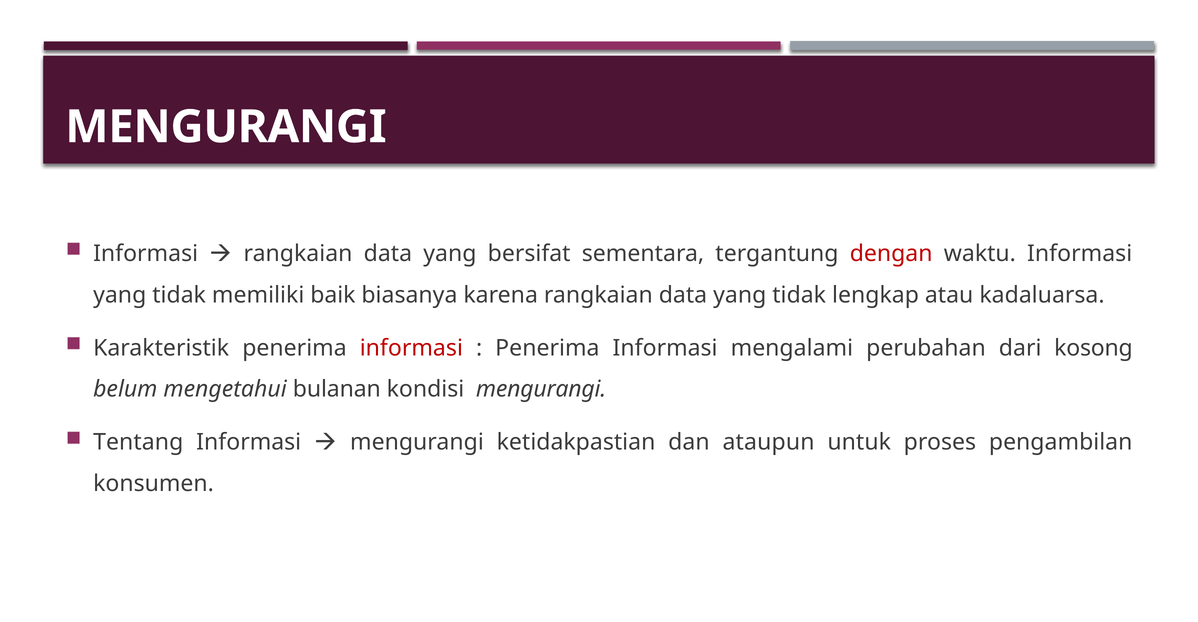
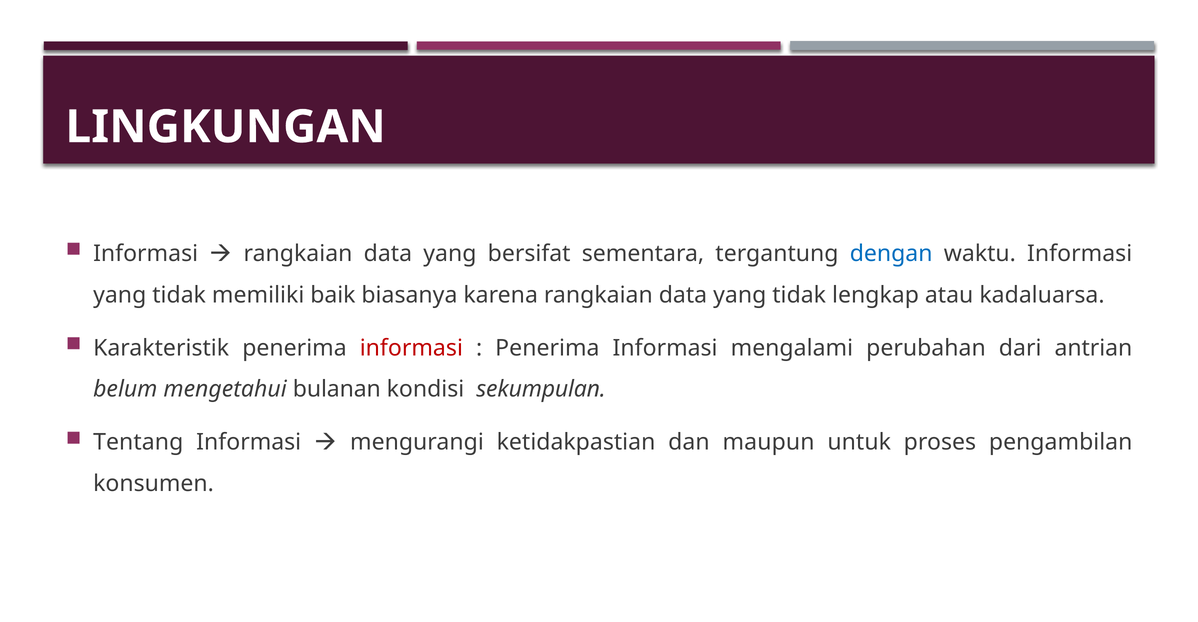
MENGURANGI: MENGURANGI -> LINGKUNGAN (226, 127)
dengan colour: red -> blue (891, 253)
kosong: kosong -> antrian (1093, 348)
kondisi mengurangi: mengurangi -> sekumpulan (541, 389)
ataupun: ataupun -> maupun (769, 442)
